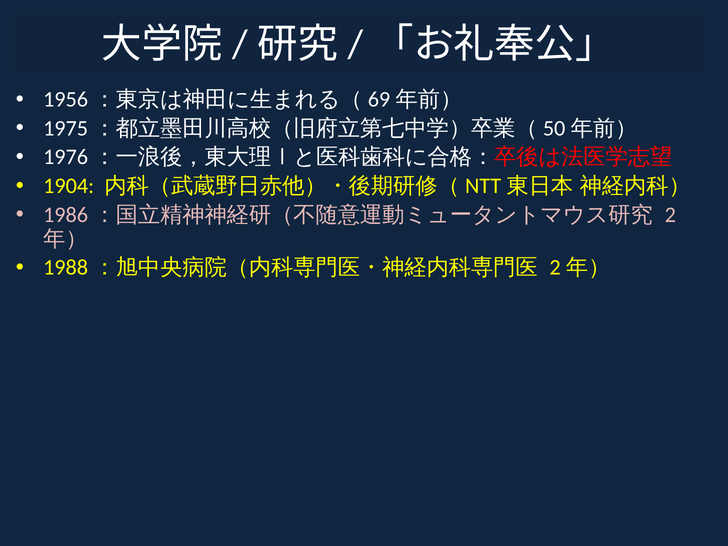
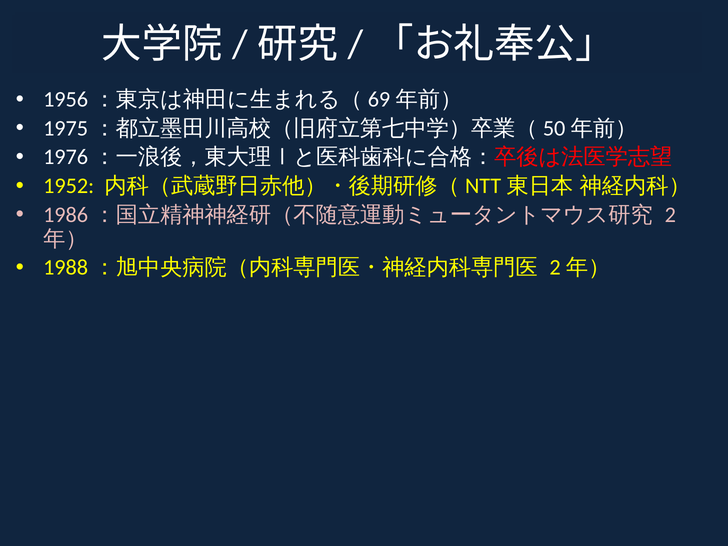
1904: 1904 -> 1952 (69, 186)
